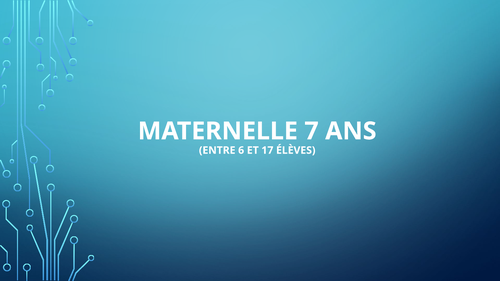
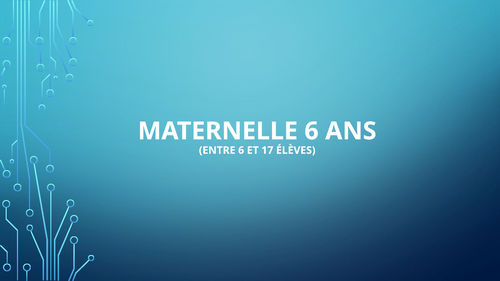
MATERNELLE 7: 7 -> 6 (312, 131)
